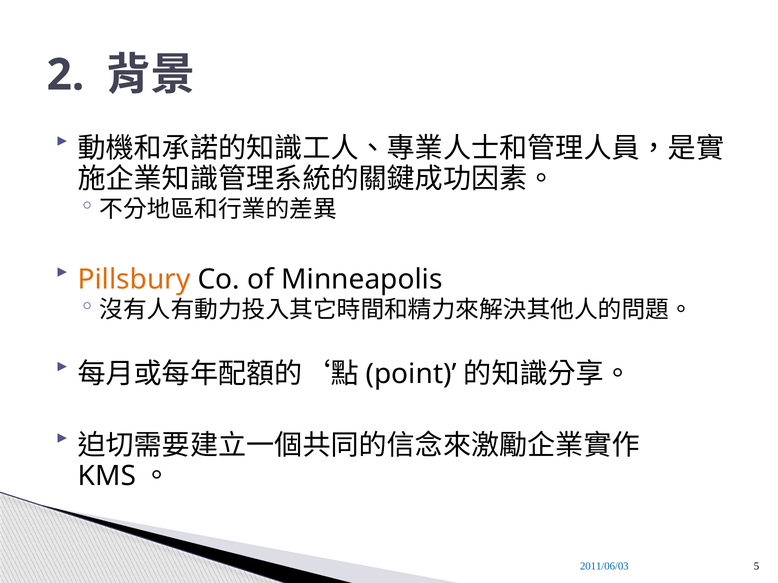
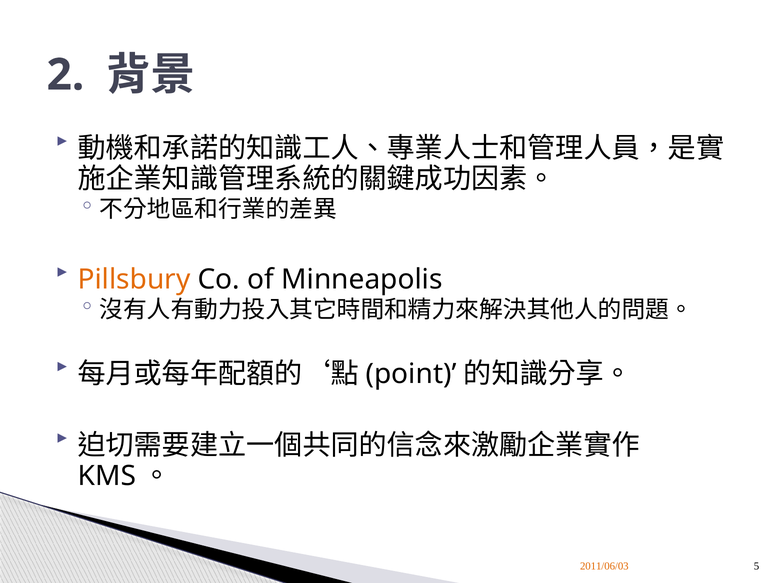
2011/06/03 colour: blue -> orange (604, 567)
